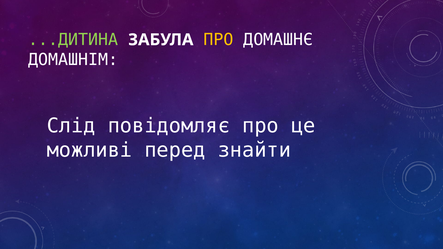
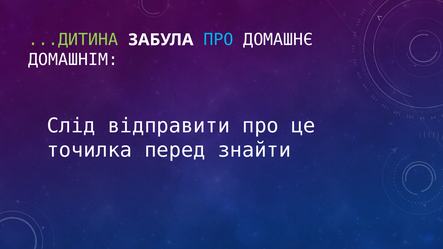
ПРО colour: yellow -> light blue (218, 40)
повідомляє: повідомляє -> відправити (169, 126)
можливі: можливі -> точилка (89, 150)
